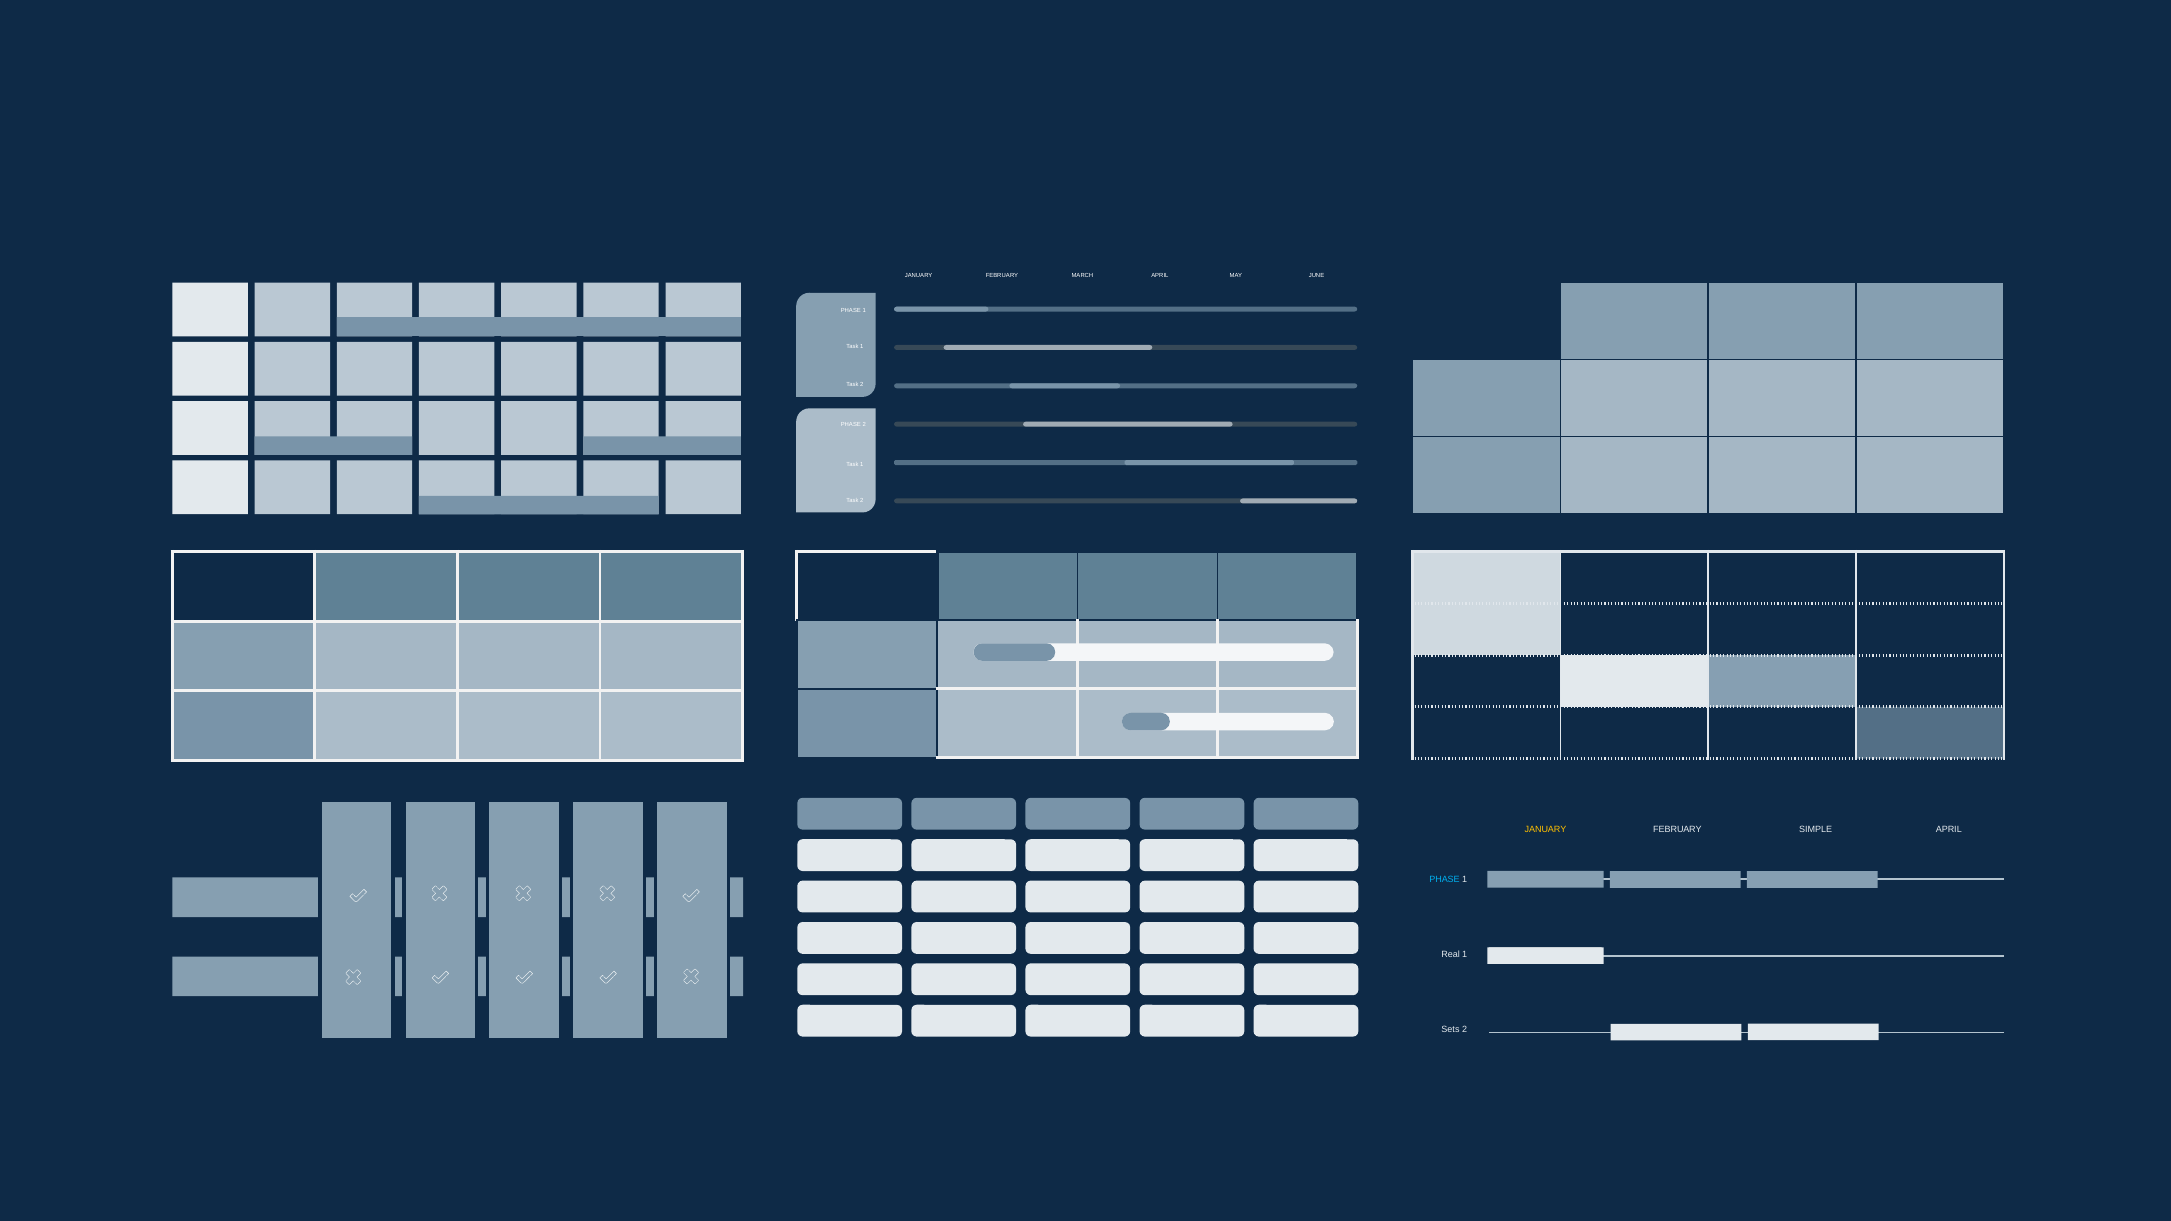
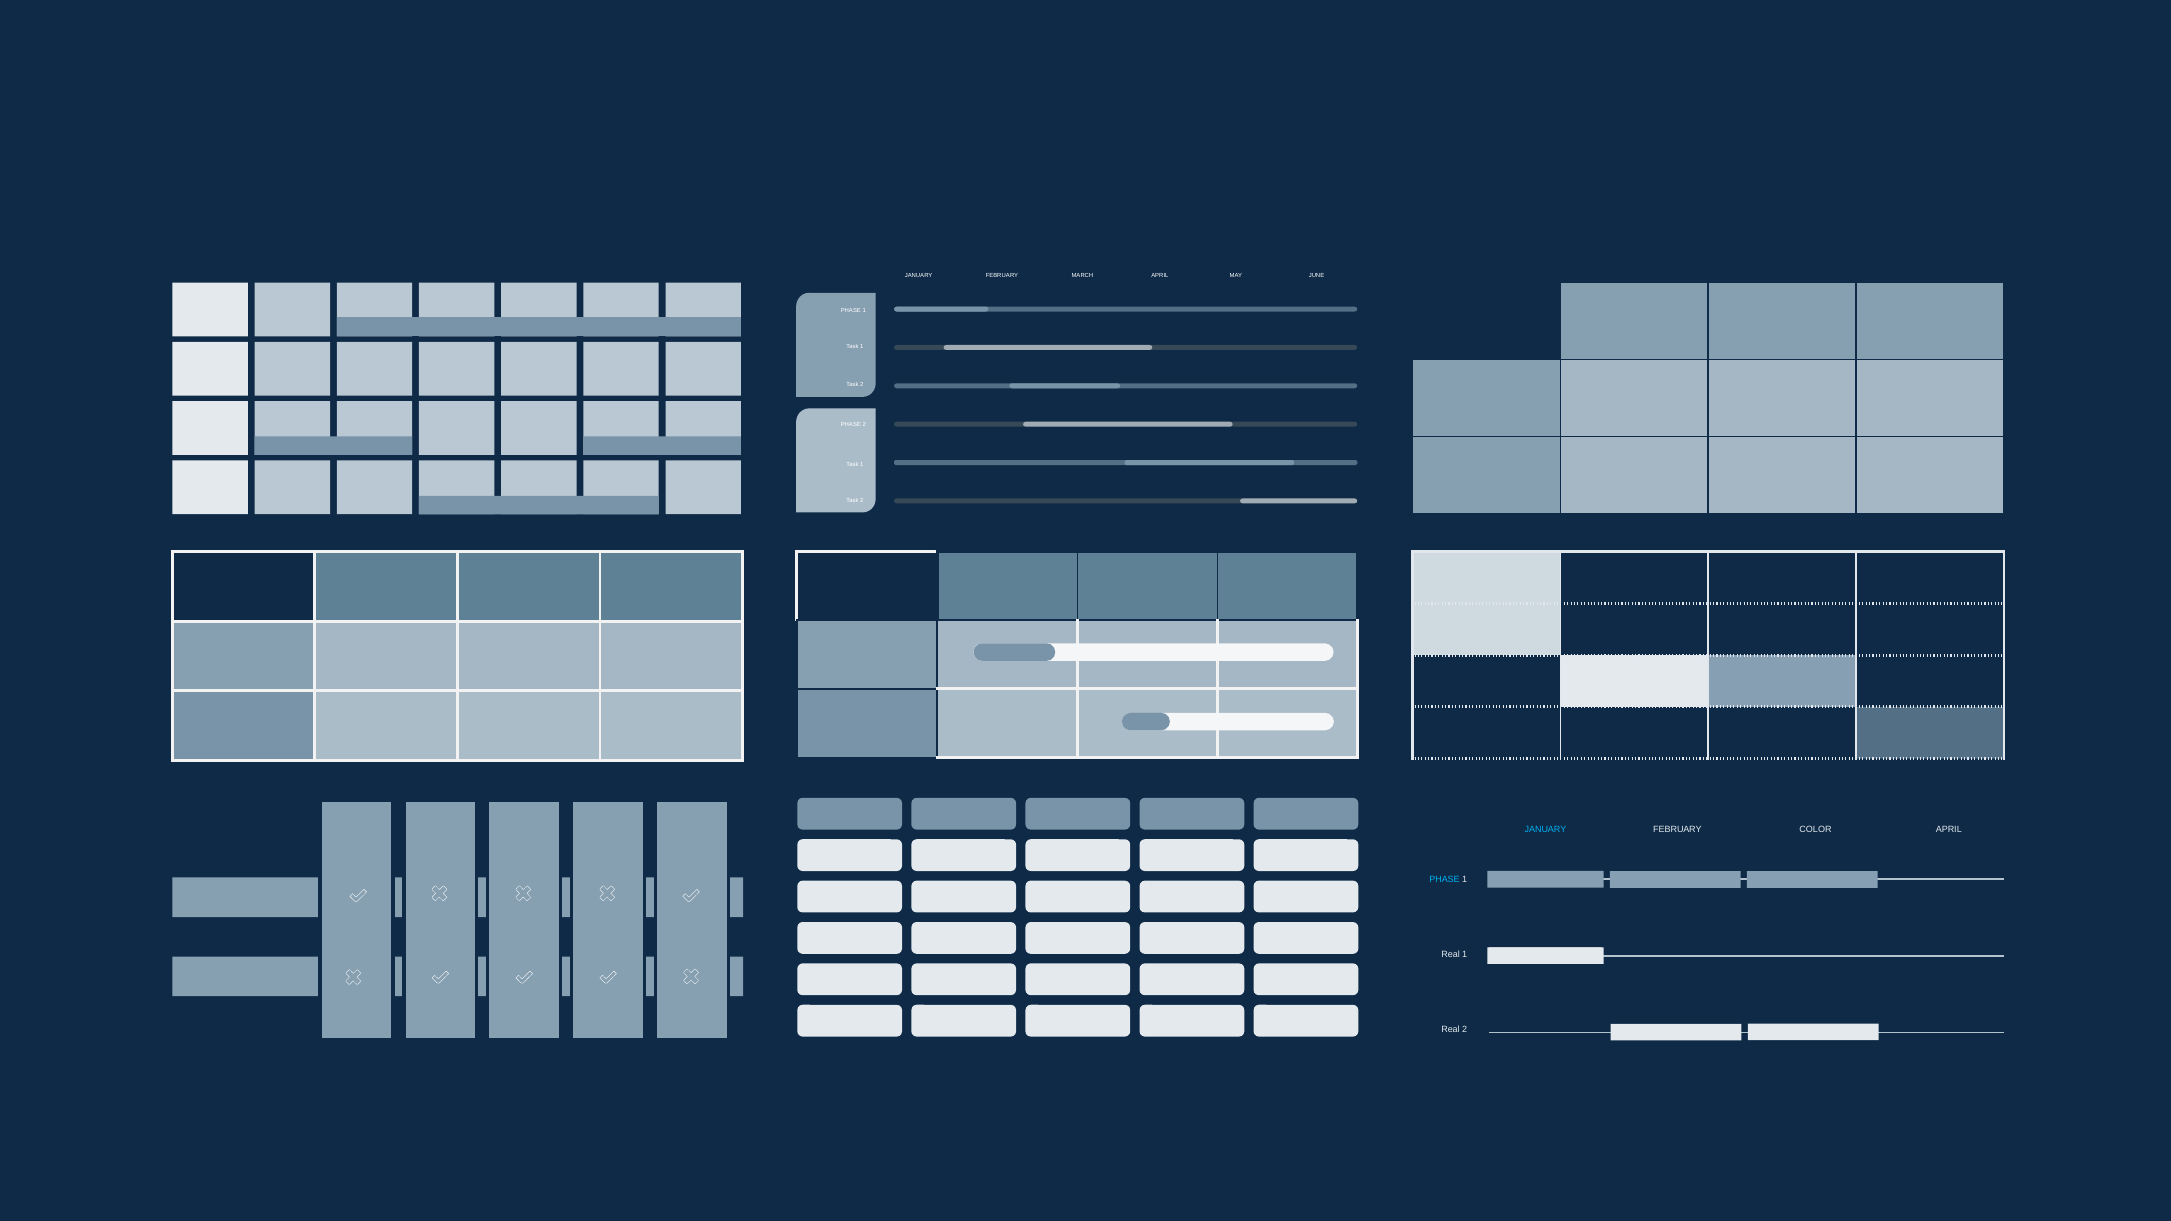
JANUARY colour: yellow -> light blue (1546, 830)
SIMPLE: SIMPLE -> COLOR (1816, 830)
Sets: Sets -> Real (1451, 1030)
